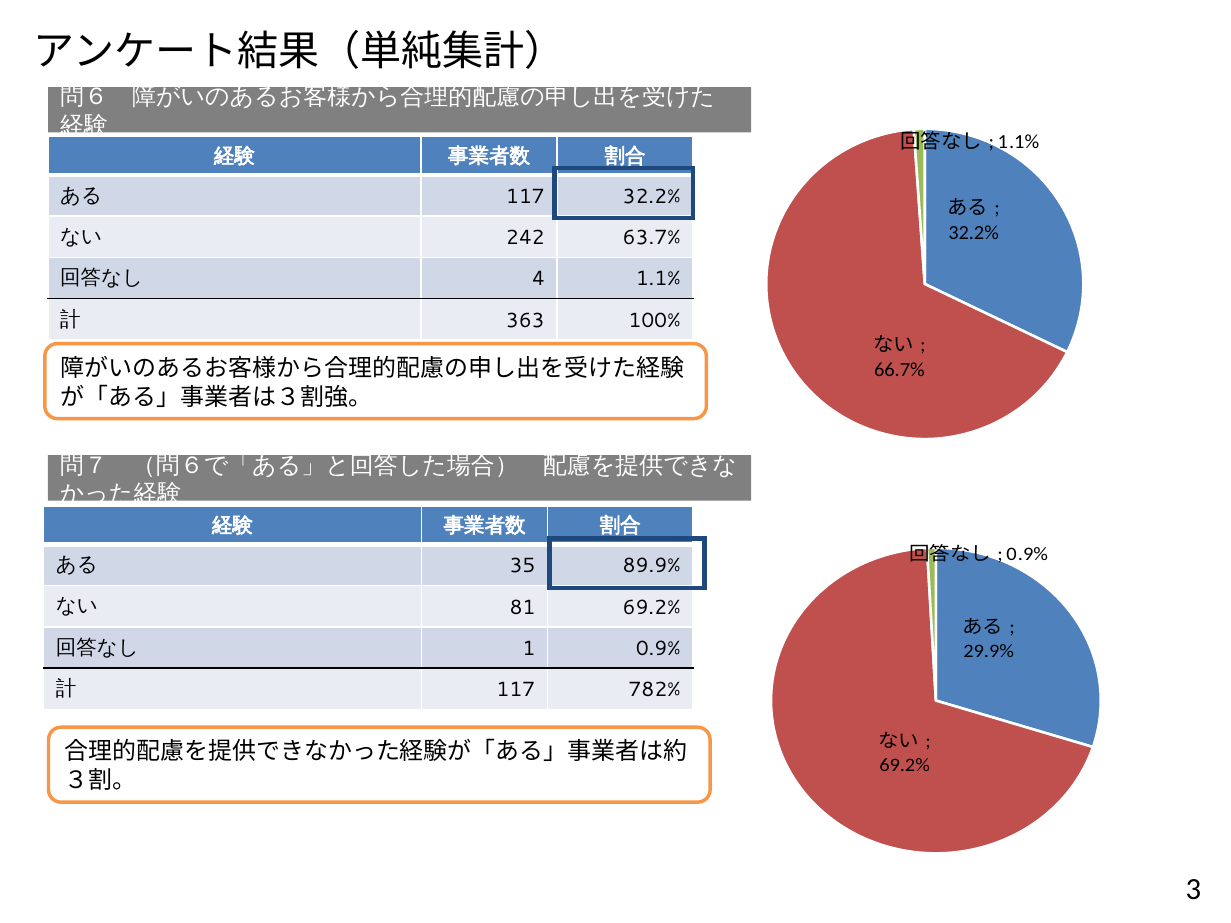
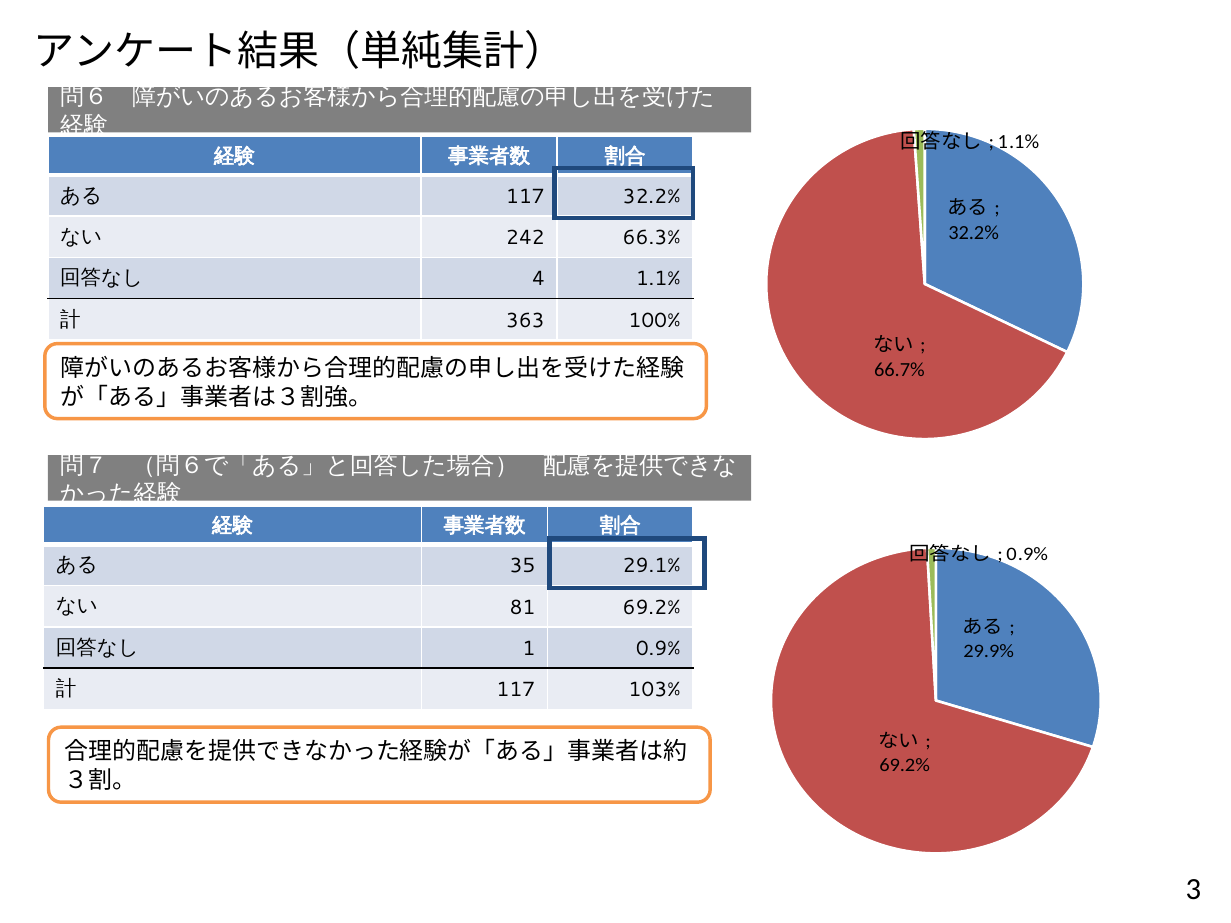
63.7%: 63.7% -> 66.3% (652, 238)
89.9%: 89.9% -> 29.1% (652, 566)
782%: 782% -> 103% (654, 690)
